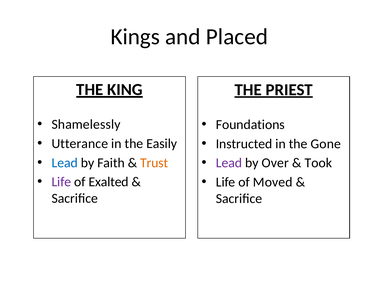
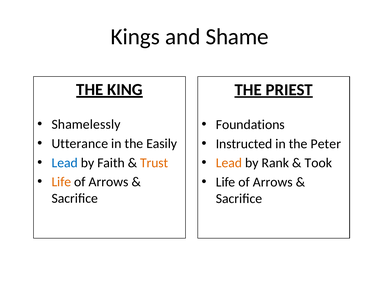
Placed: Placed -> Shame (237, 37)
Gone: Gone -> Peter (326, 144)
Lead colour: purple -> orange (229, 163)
Over: Over -> Rank (275, 163)
Life colour: purple -> orange (61, 182)
Exalted: Exalted -> Arrows (109, 182)
Moved: Moved -> Arrows (273, 182)
